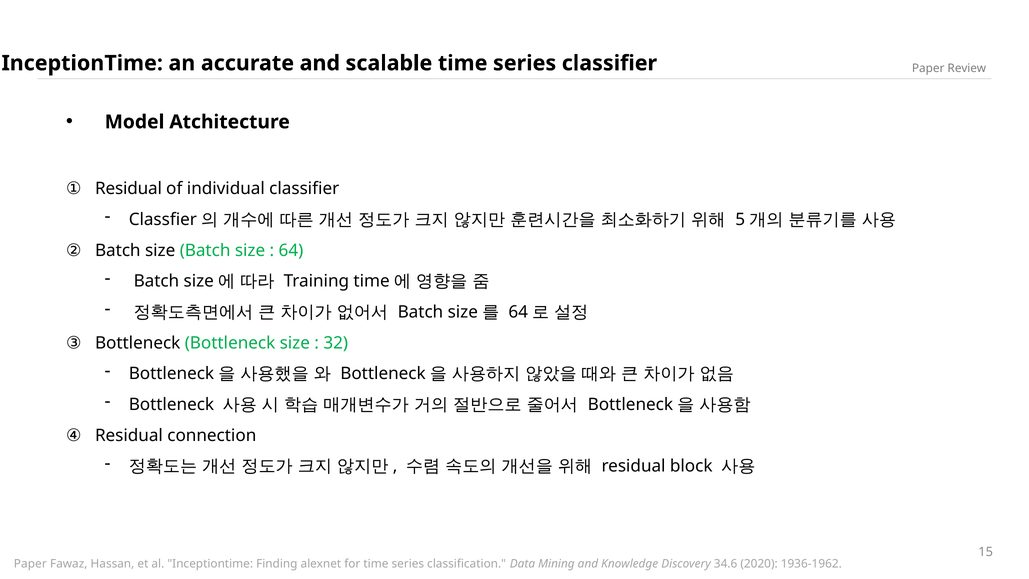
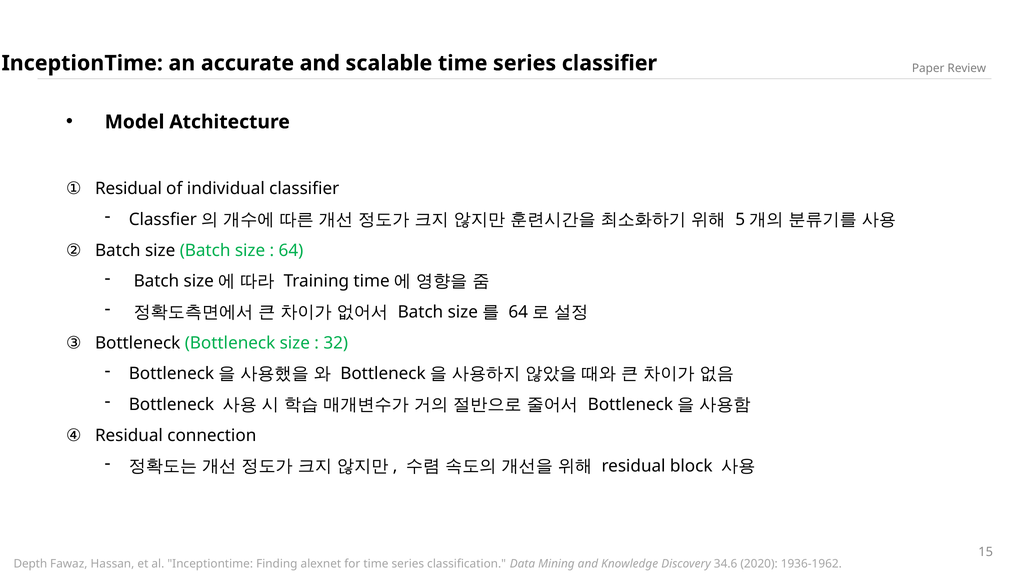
Paper: Paper -> Depth (30, 564)
